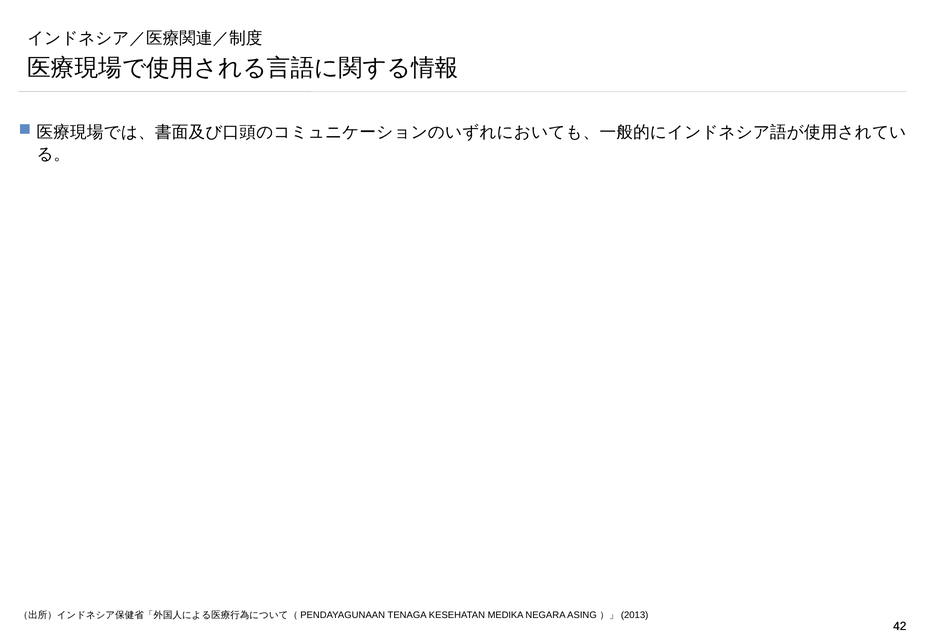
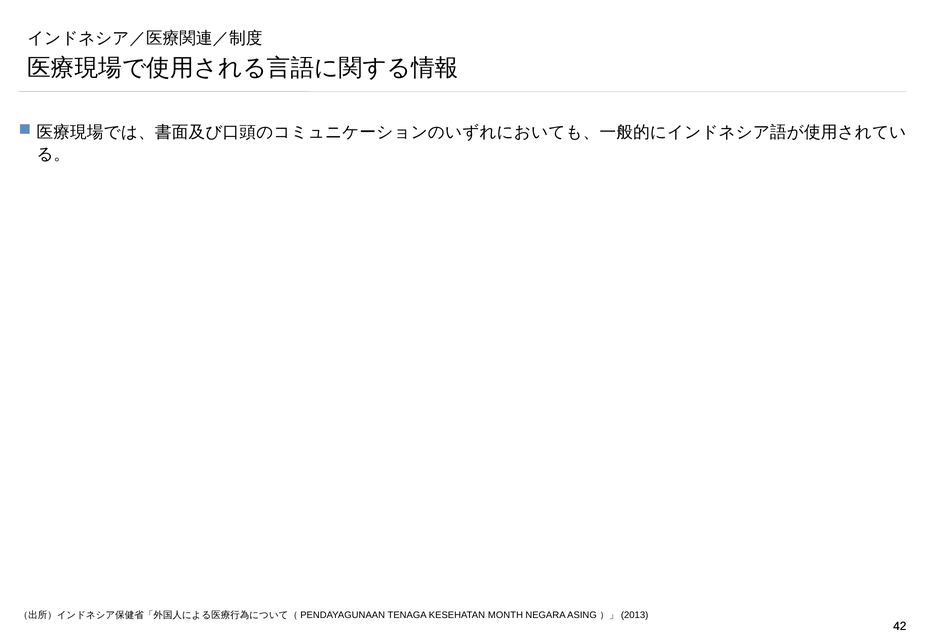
MEDIKA: MEDIKA -> MONTH (505, 616)
